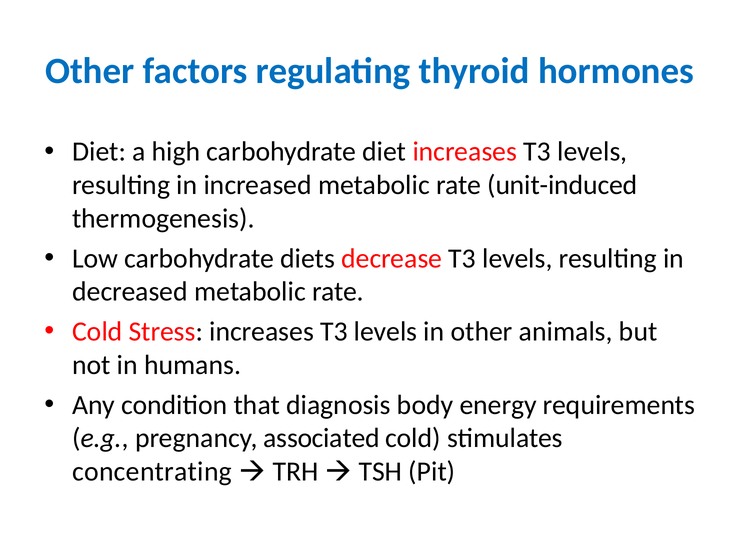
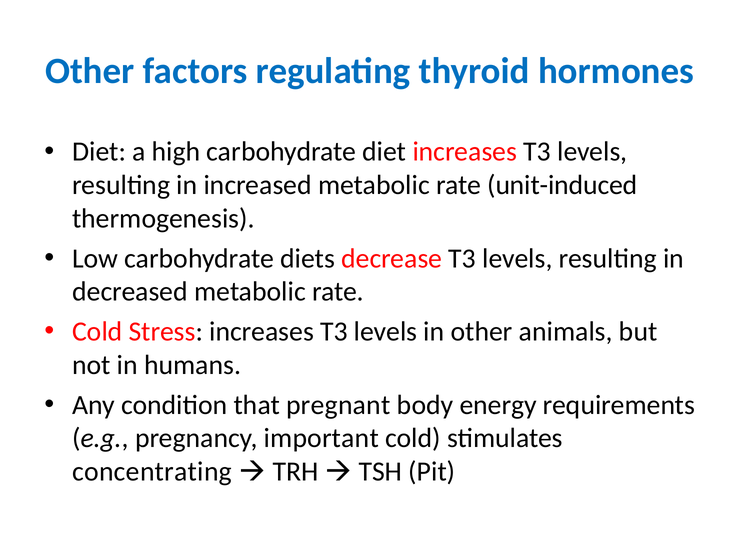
diagnosis: diagnosis -> pregnant (338, 405)
associated: associated -> important (321, 438)
